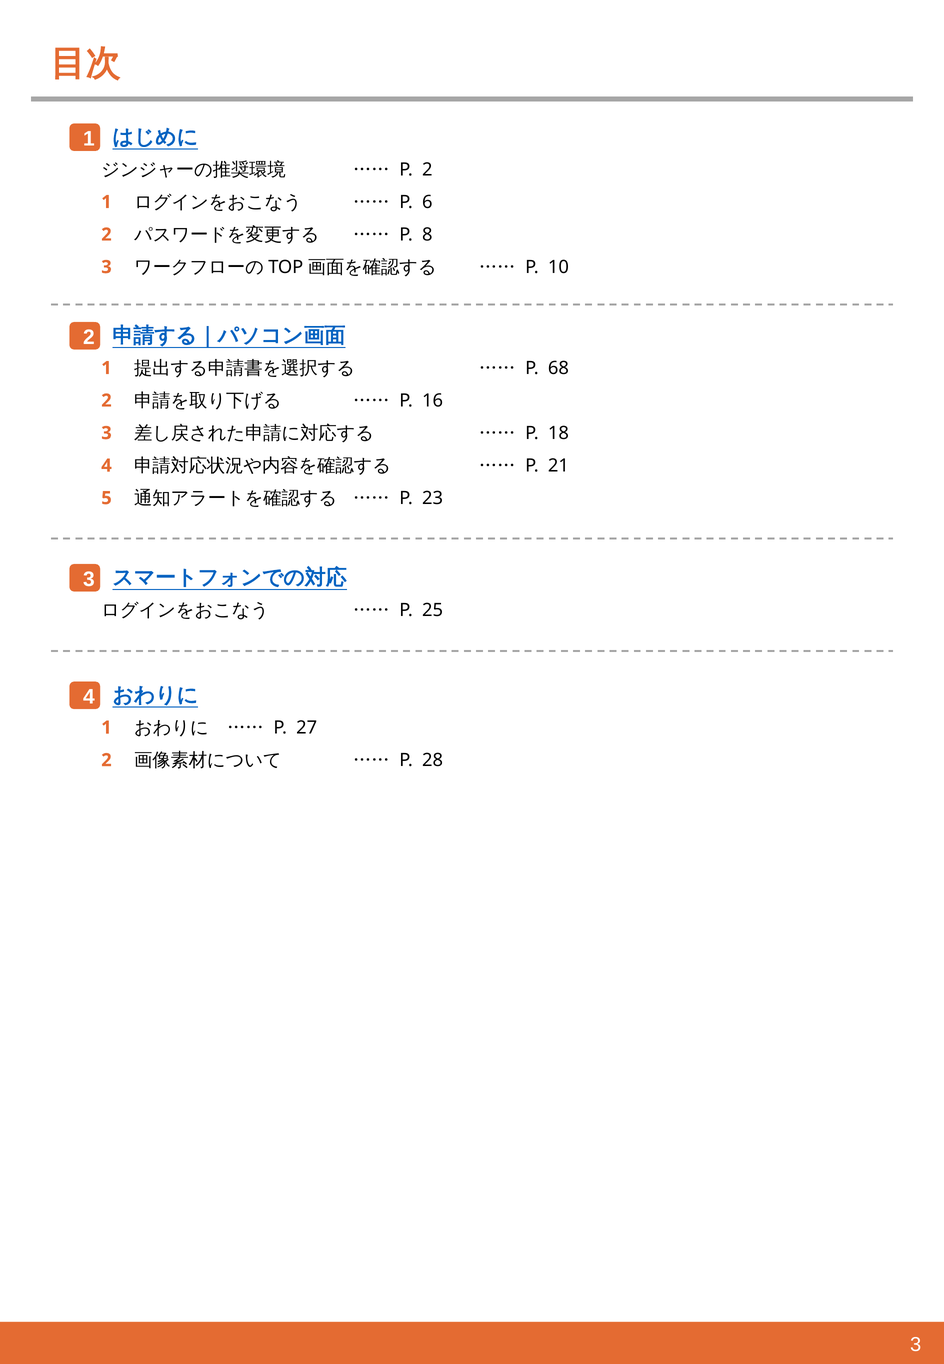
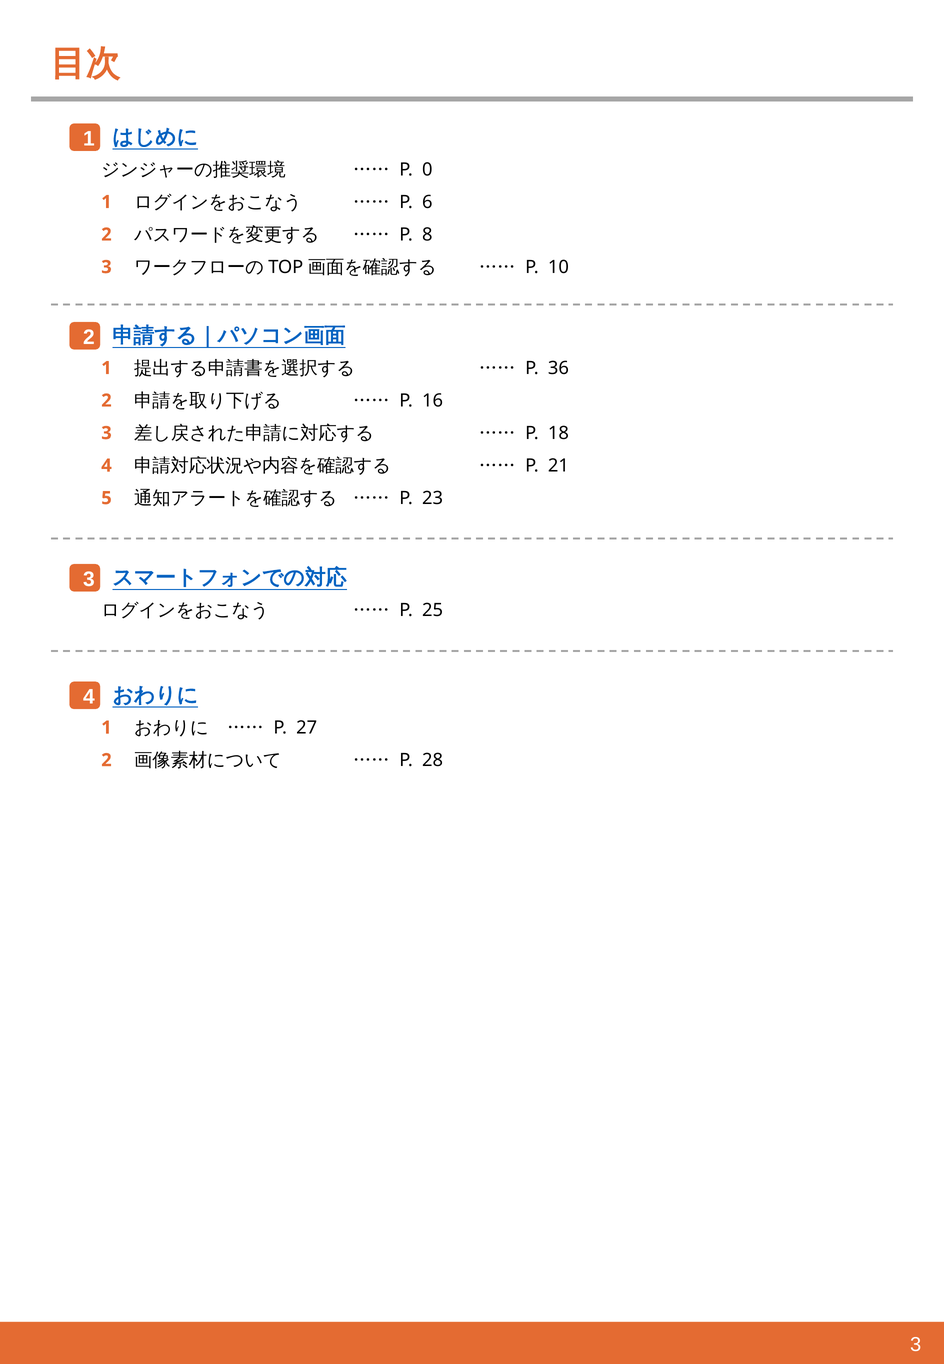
P 2: 2 -> 0 (427, 169)
68: 68 -> 36 (558, 368)
